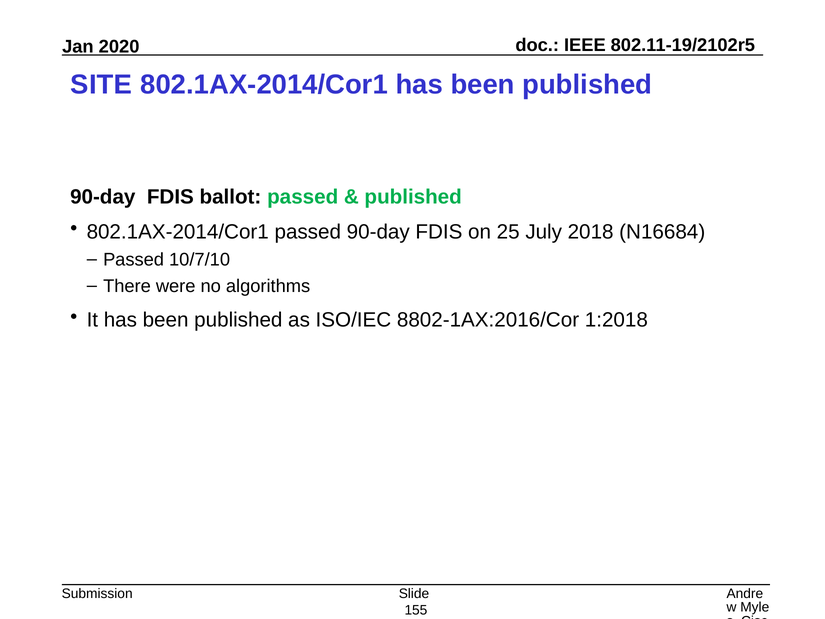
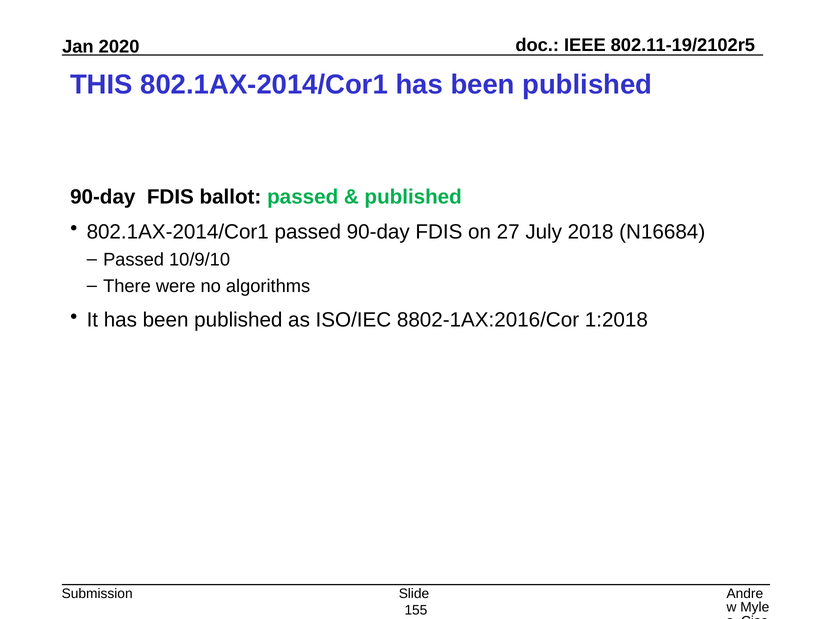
SITE: SITE -> THIS (101, 84)
25: 25 -> 27 (508, 232)
10/7/10: 10/7/10 -> 10/9/10 (200, 260)
